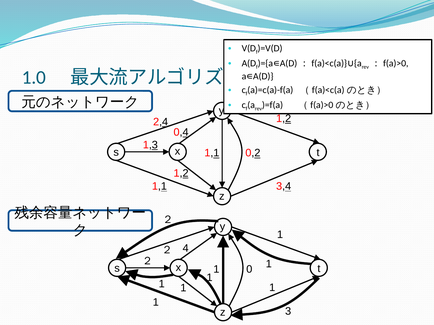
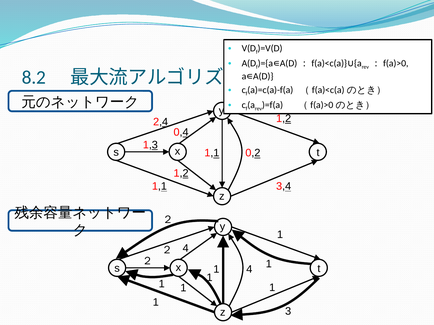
1.0: 1.0 -> 8.2 (34, 77)
0: 0 -> 4 (249, 270)
